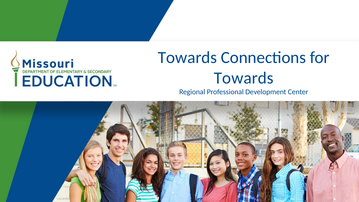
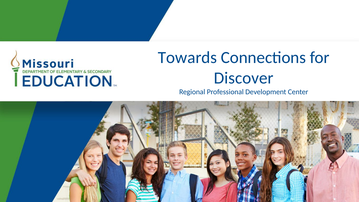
Towards: Towards -> Discover (244, 78)
